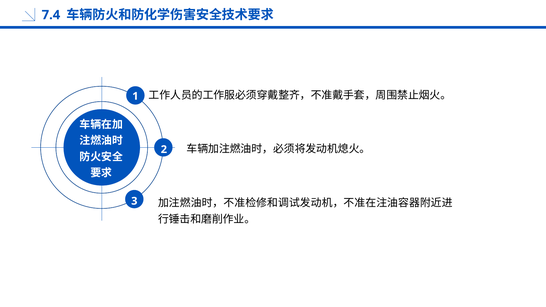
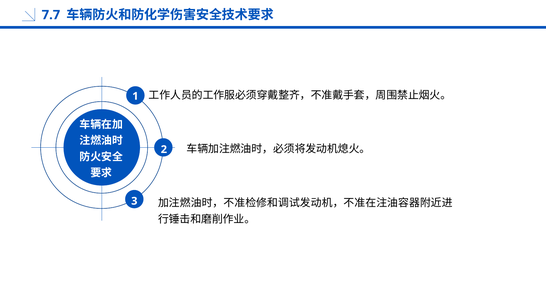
7.4: 7.4 -> 7.7 (51, 15)
